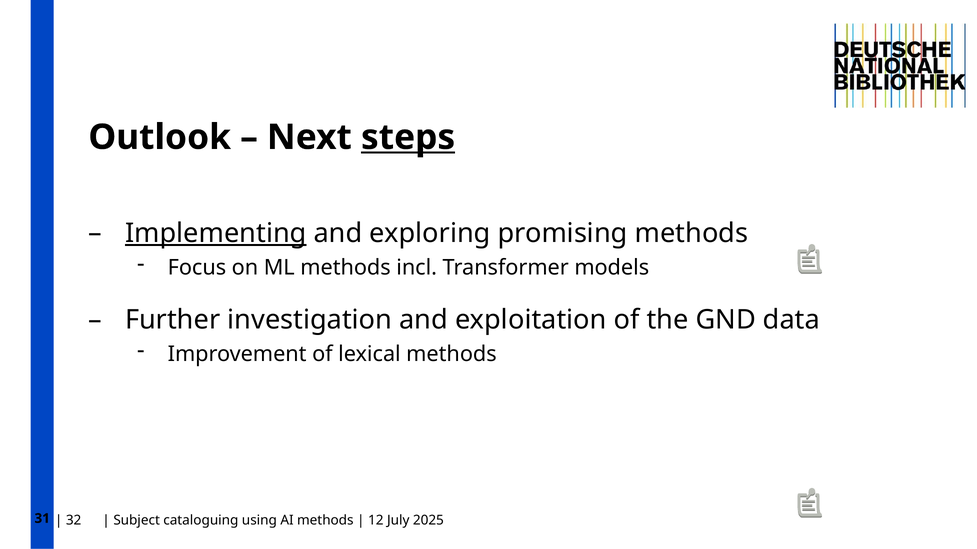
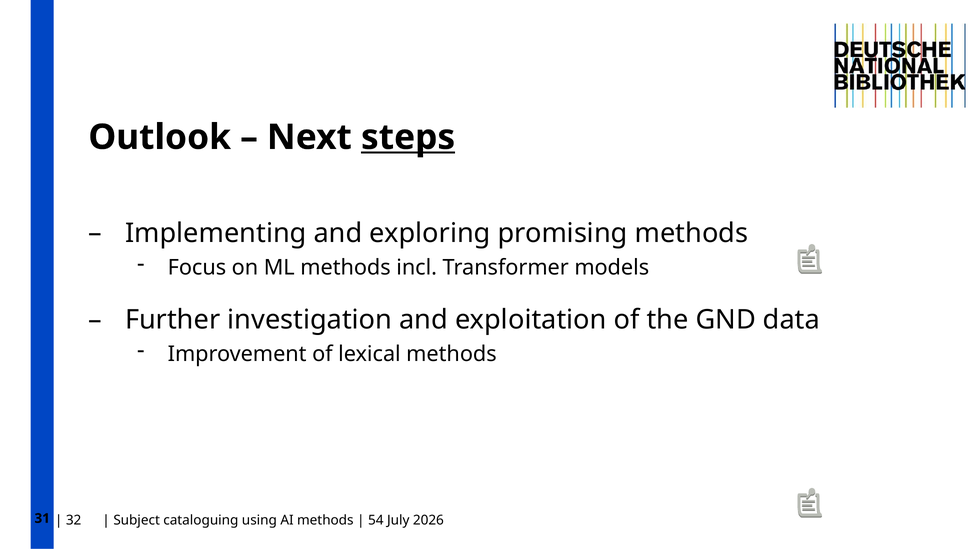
Implementing underline: present -> none (216, 234)
12: 12 -> 54 (376, 521)
2025: 2025 -> 2026 (428, 521)
